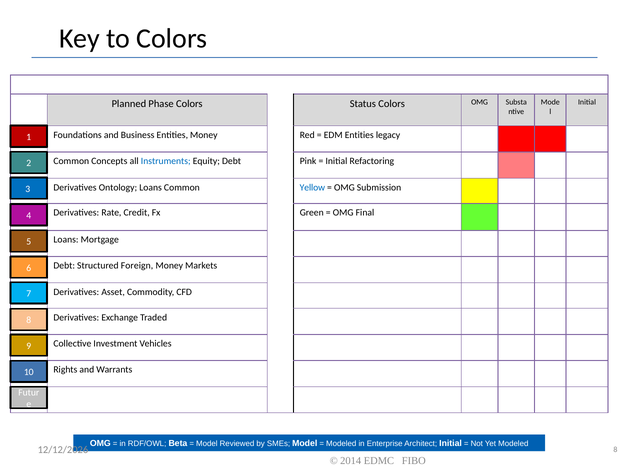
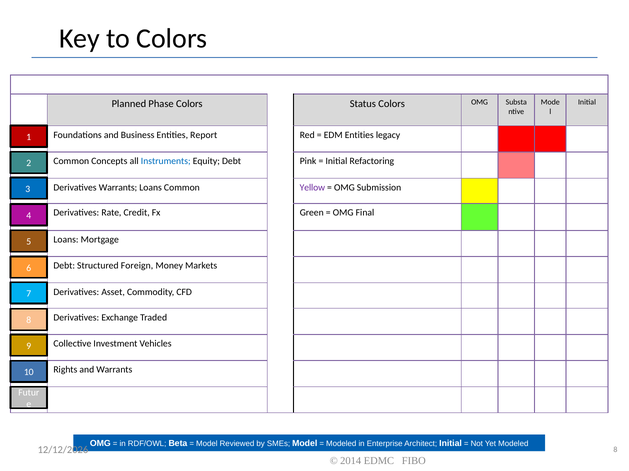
Entities Money: Money -> Report (204, 135)
Derivatives Ontology: Ontology -> Warrants (118, 188)
Yellow colour: blue -> purple (312, 188)
